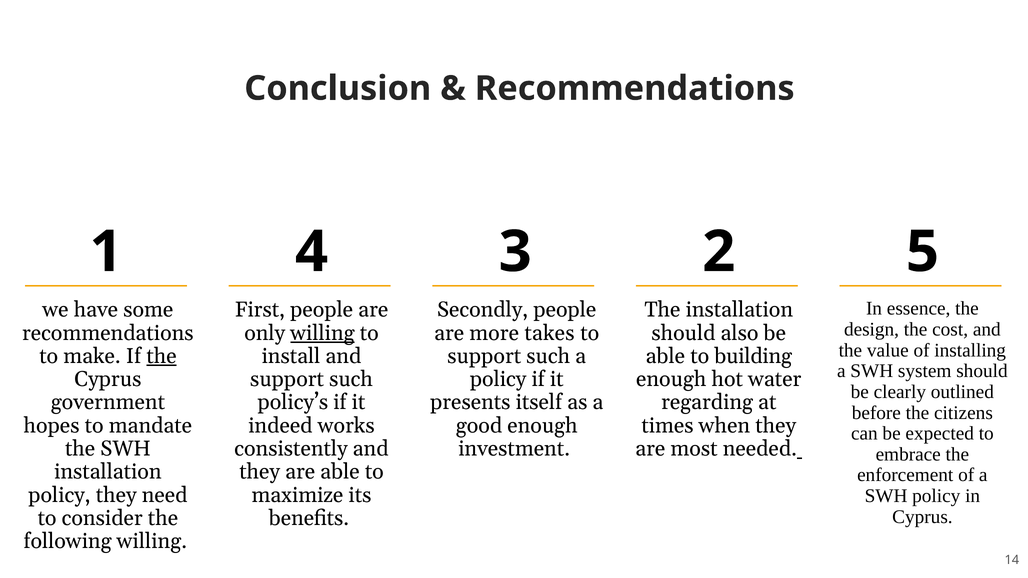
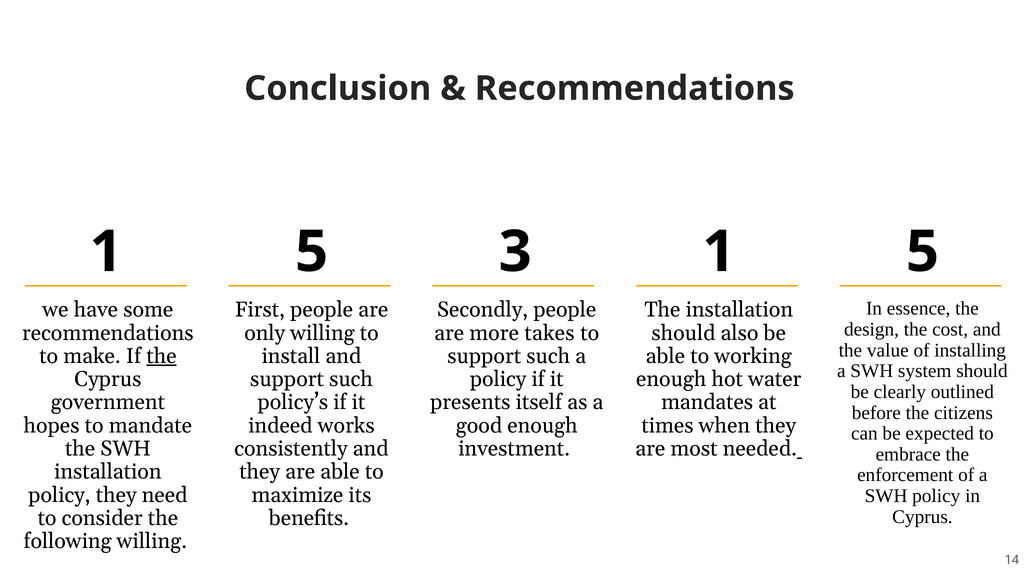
4: 4 -> 5 (312, 252)
3 2: 2 -> 1 (719, 252)
willing underline: present -> none (322, 333)
building: building -> working (753, 356)
regarding: regarding -> mandates (707, 403)
